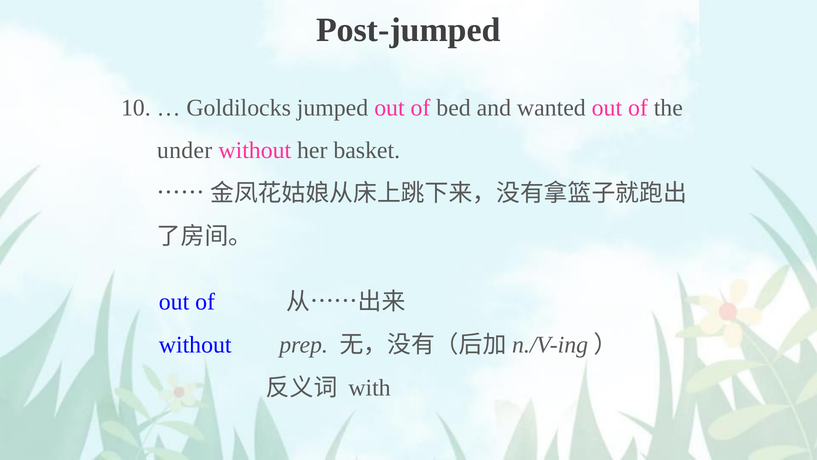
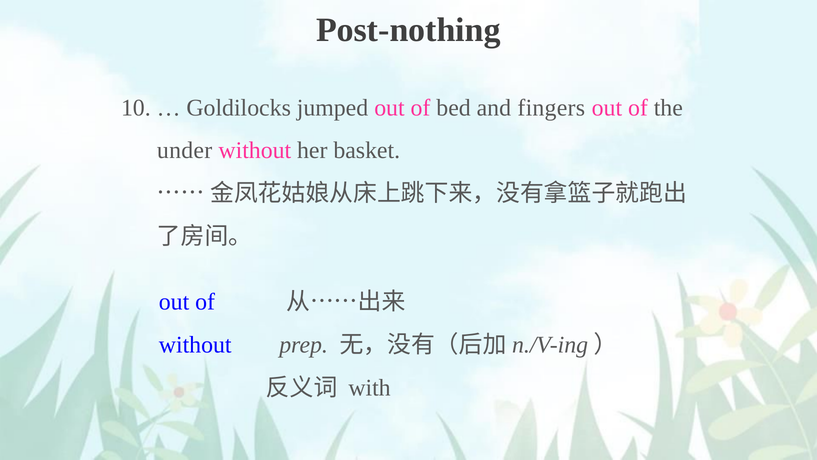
Post-jumped: Post-jumped -> Post-nothing (408, 30)
wanted: wanted -> fingers (551, 108)
